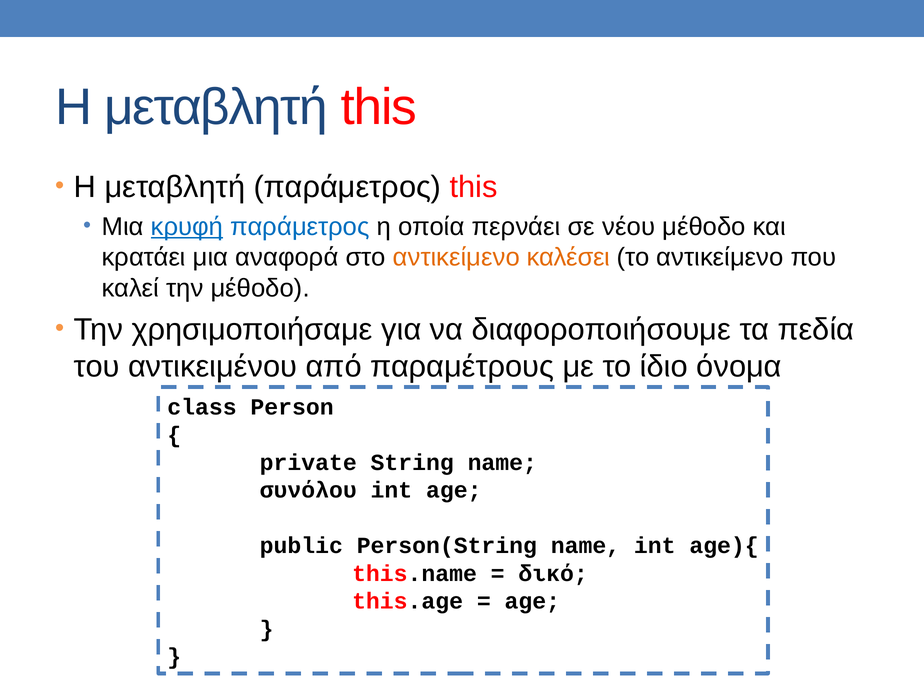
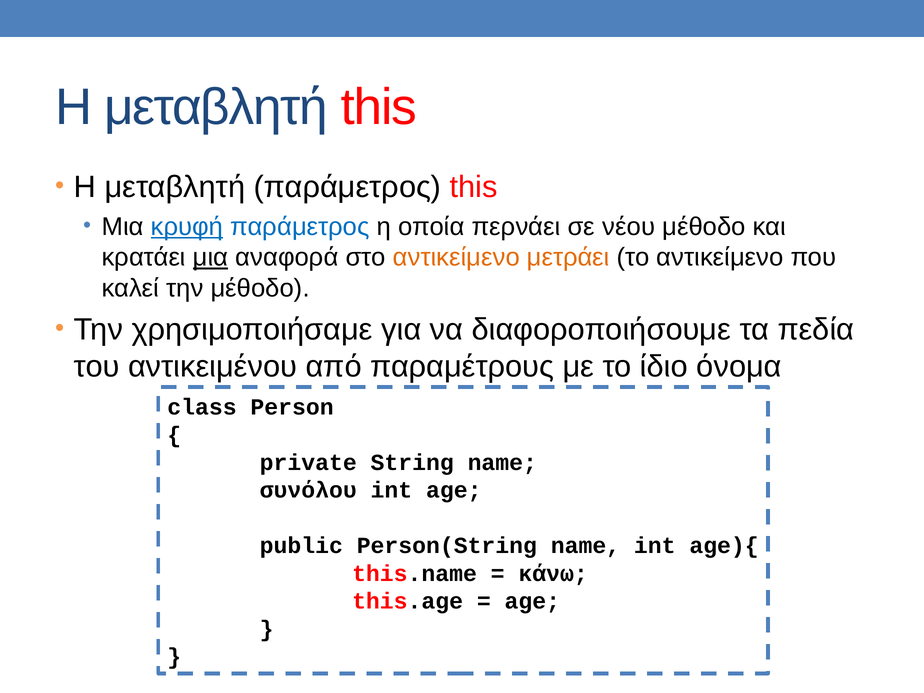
μια underline: none -> present (211, 257)
καλέσει: καλέσει -> μετράει (568, 257)
δικό: δικό -> κάνω (553, 574)
